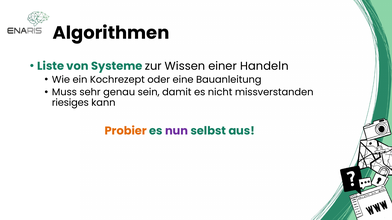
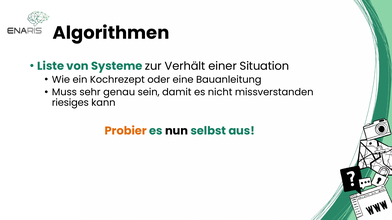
Wissen: Wissen -> Verhält (185, 66)
Handeln: Handeln -> Situation (264, 66)
nun colour: purple -> black (177, 131)
